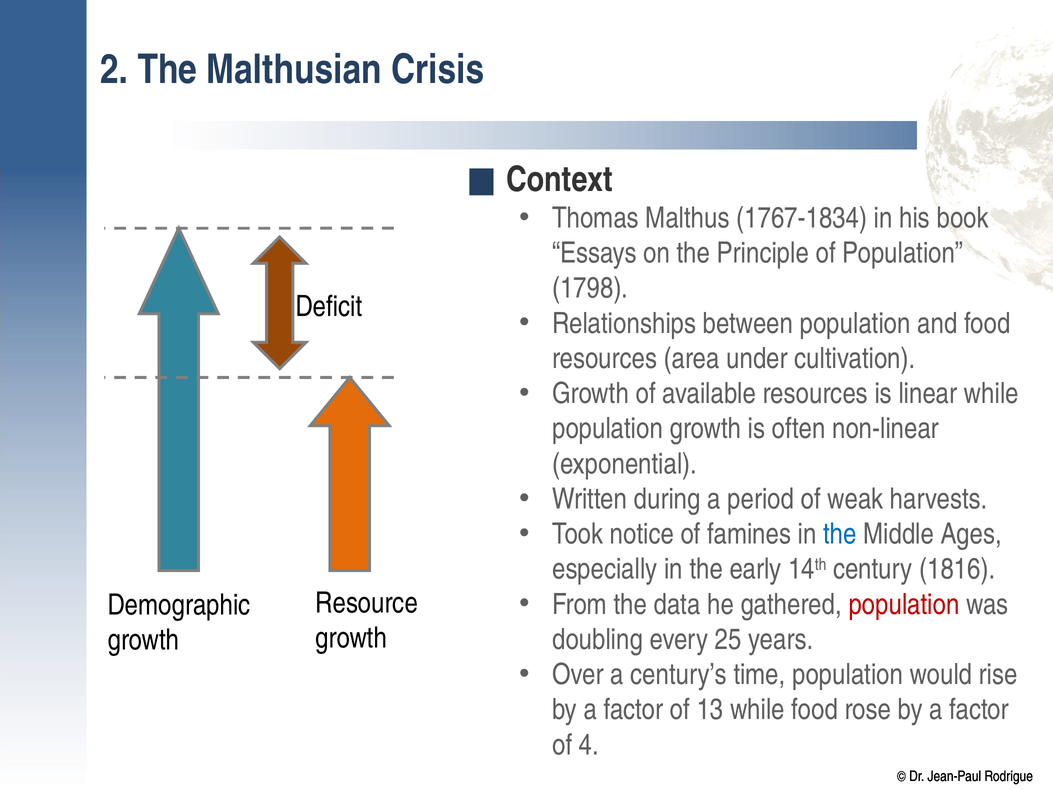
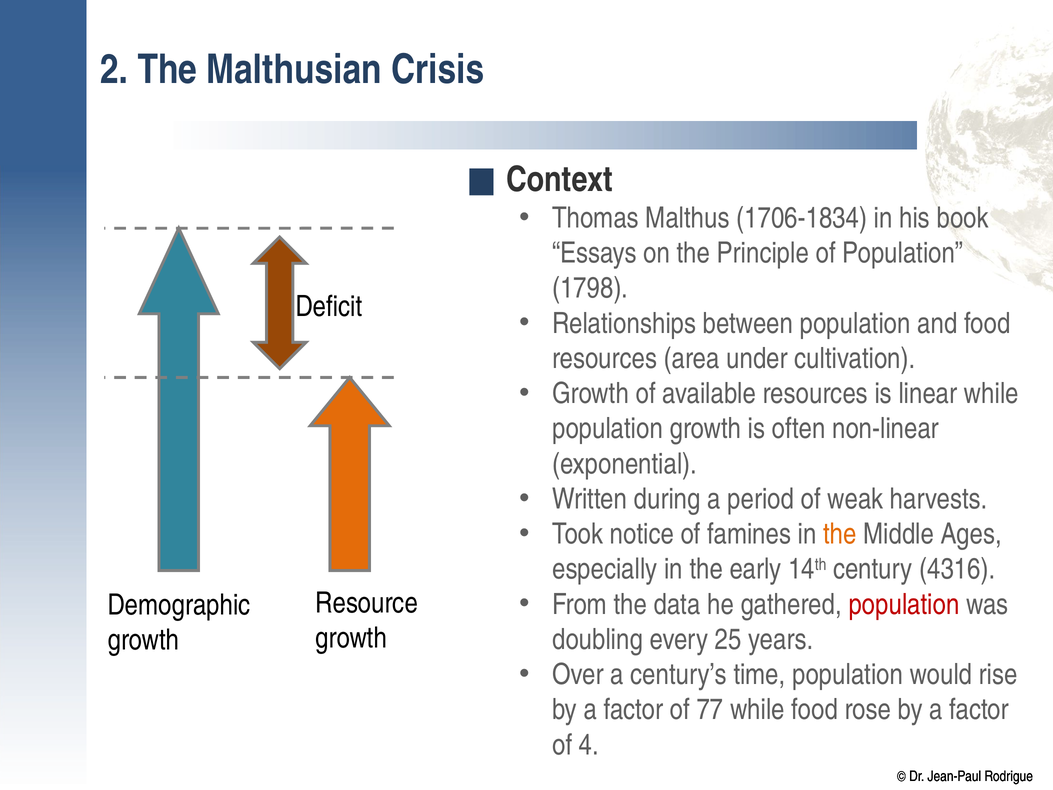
1767-1834: 1767-1834 -> 1706-1834 (802, 218)
the colour: blue -> orange (840, 534)
1816: 1816 -> 4316 (957, 569)
13: 13 -> 77 (710, 710)
